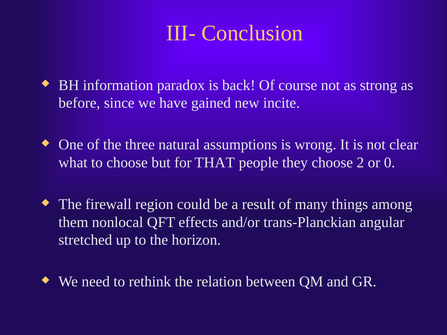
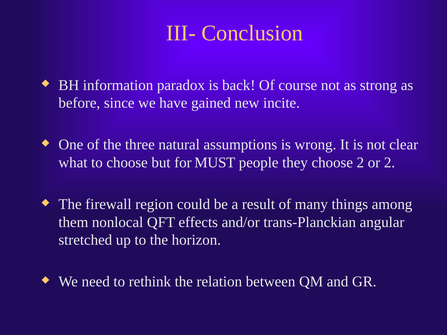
THAT: THAT -> MUST (215, 163)
or 0: 0 -> 2 (390, 163)
